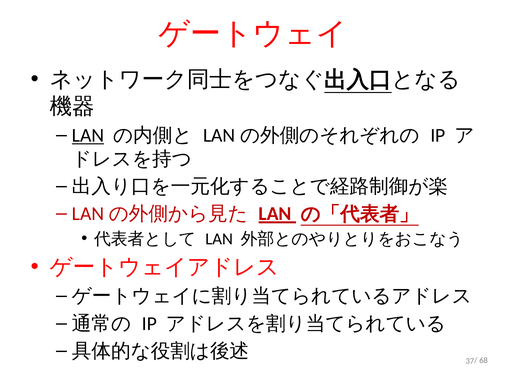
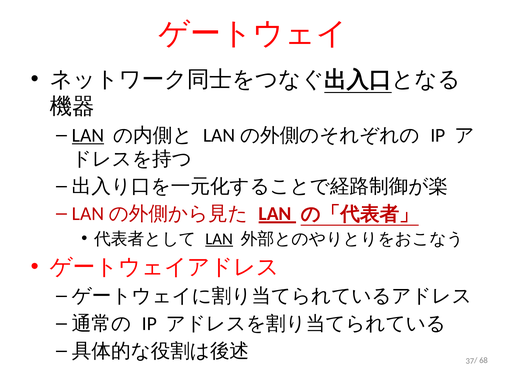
LAN underline: none -> present (219, 239)
